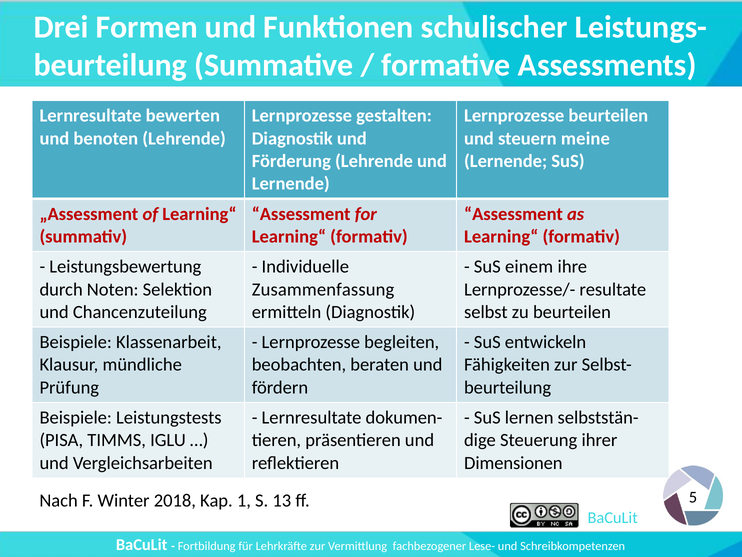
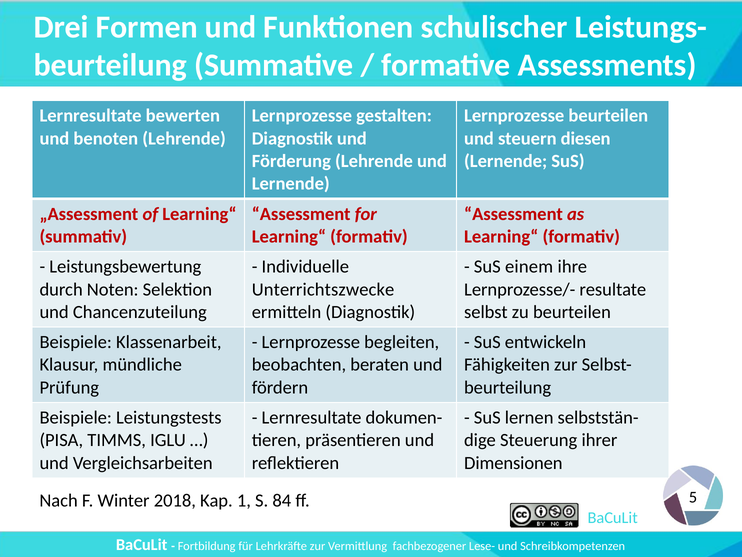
meine: meine -> diesen (586, 138)
Zusammenfassung: Zusammenfassung -> Unterrichtszwecke (323, 289)
13: 13 -> 84 (282, 500)
